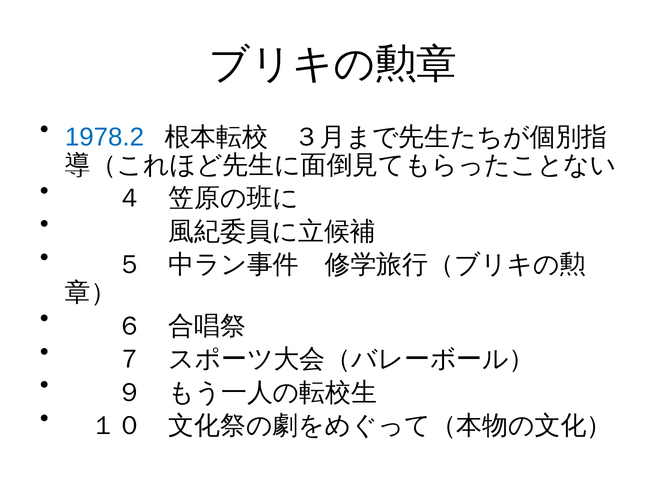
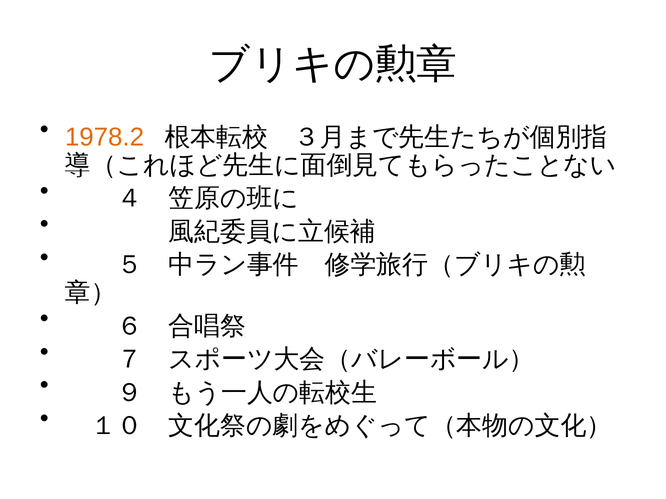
1978.2 colour: blue -> orange (104, 137)
